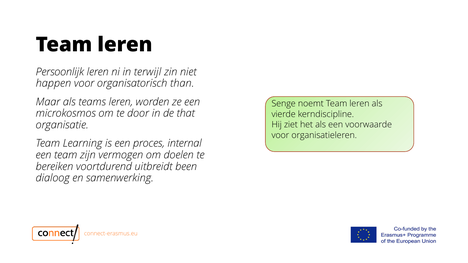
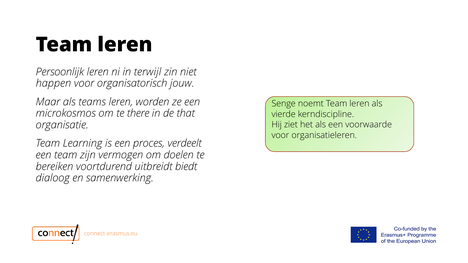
than: than -> jouw (182, 83)
door: door -> there (138, 114)
internal: internal -> verdeelt (185, 144)
been: been -> biedt (186, 167)
